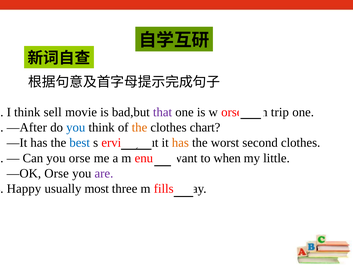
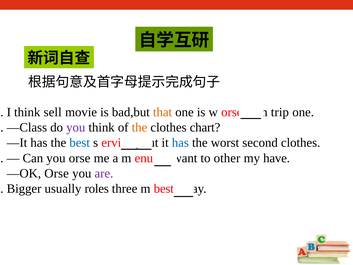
that colour: purple -> orange (163, 112)
—After: —After -> —Class (27, 127)
you colour: blue -> purple (76, 127)
has colour: orange -> blue (180, 143)
when: when -> other (227, 158)
little: little -> have (277, 158)
Happy: Happy -> Bigger (24, 188)
most: most -> roles (97, 188)
m fills: fills -> best (164, 188)
